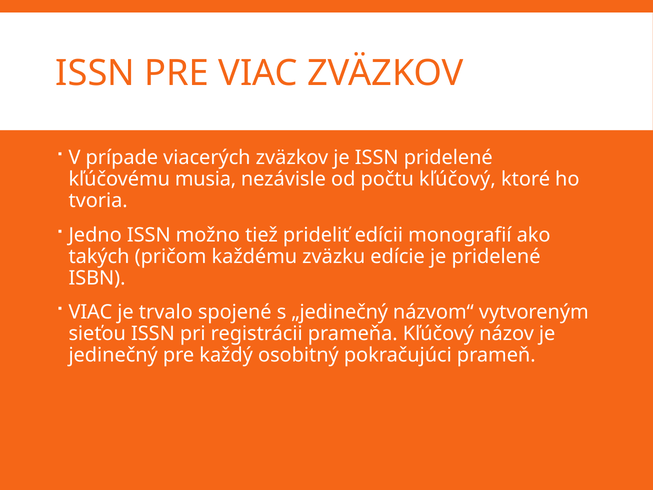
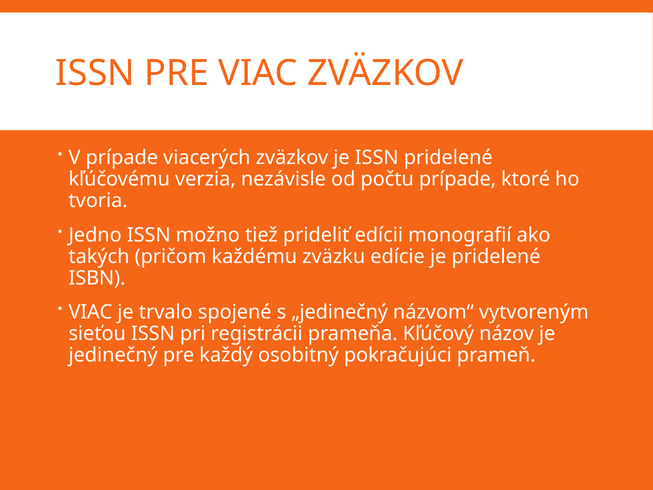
musia: musia -> verzia (205, 179)
počtu kľúčový: kľúčový -> prípade (458, 179)
